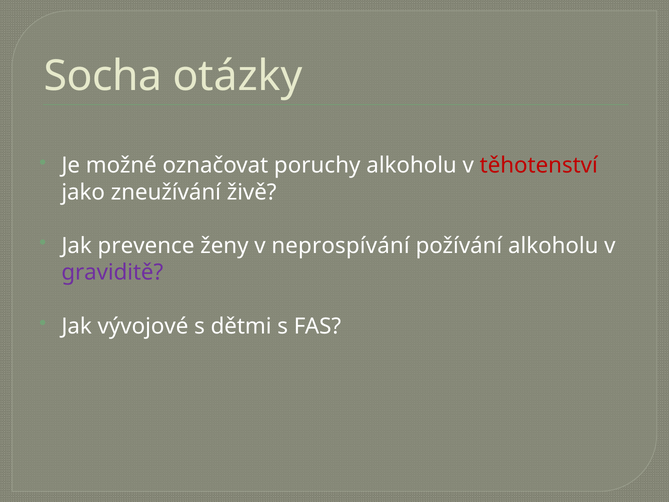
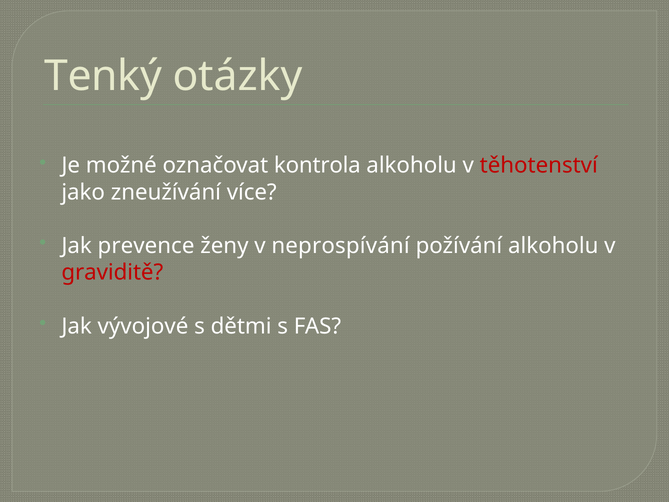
Socha: Socha -> Tenký (103, 76)
poruchy: poruchy -> kontrola (317, 165)
živě: živě -> více (252, 192)
graviditě colour: purple -> red (112, 272)
